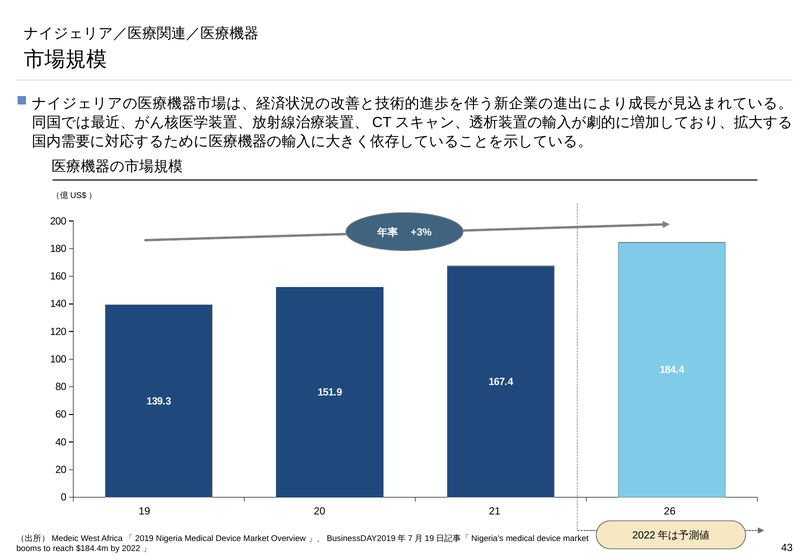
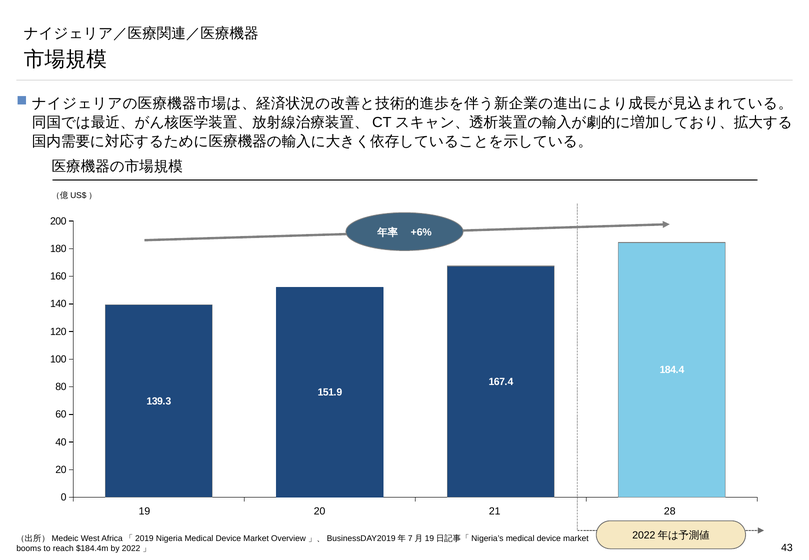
+3%: +3% -> +6% (421, 232)
26: 26 -> 28 (670, 512)
